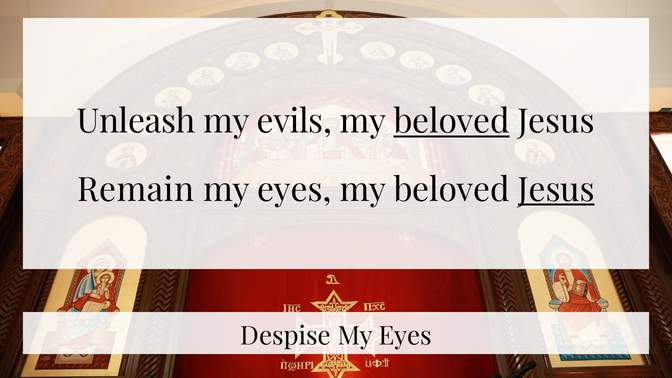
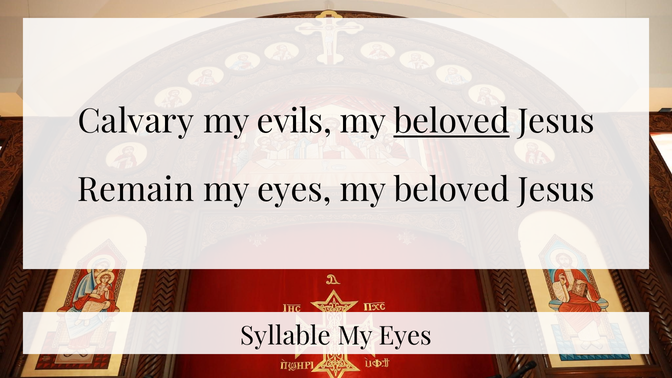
Unleash: Unleash -> Calvary (136, 122)
Jesus underline: present -> none (556, 190)
Despise: Despise -> Syllable (286, 336)
